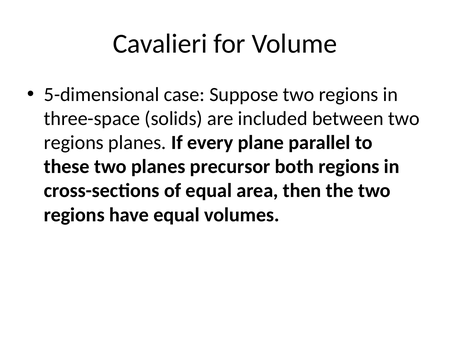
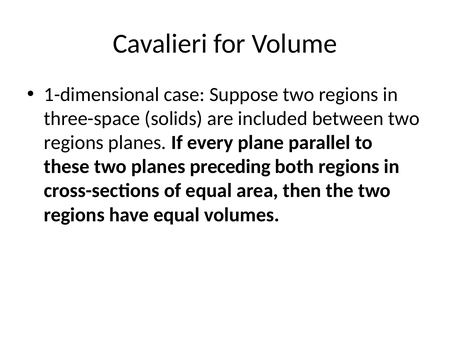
5-dimensional: 5-dimensional -> 1-dimensional (102, 94)
precursor: precursor -> preceding (230, 166)
